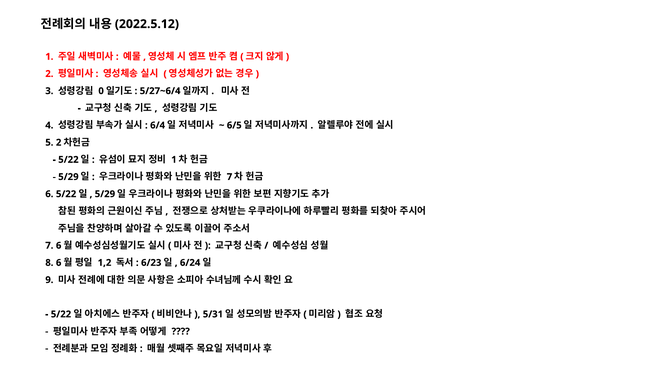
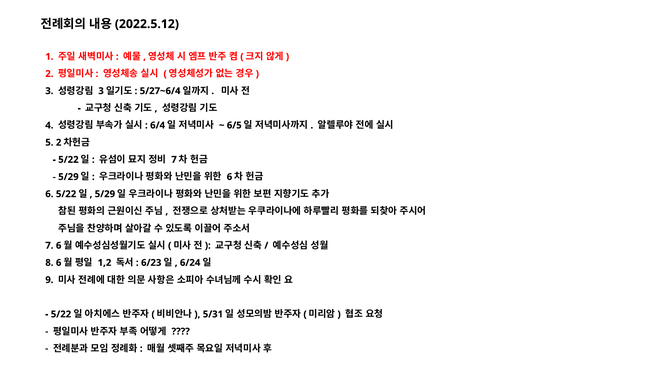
0: 0 -> 3 (101, 91)
1: 1 -> 7 (174, 160)
7: 7 -> 6 (229, 177)
